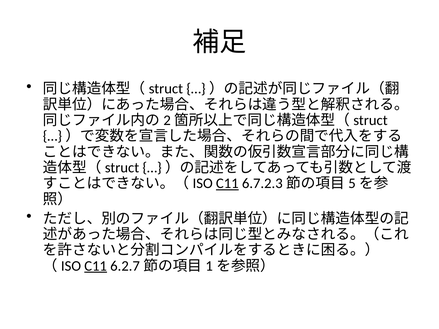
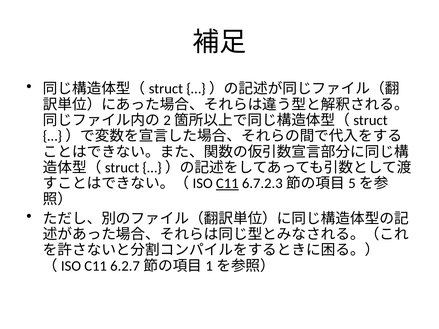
C11 underline: present -> none (96, 266)
